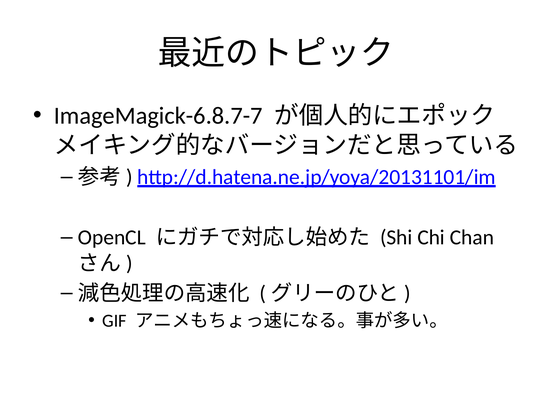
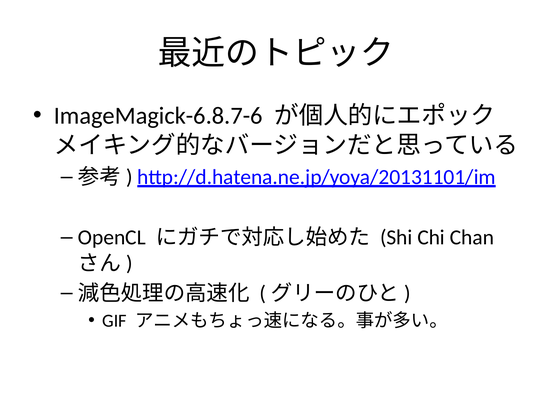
ImageMagick-6.8.7-7: ImageMagick-6.8.7-7 -> ImageMagick-6.8.7-6 (158, 116)
